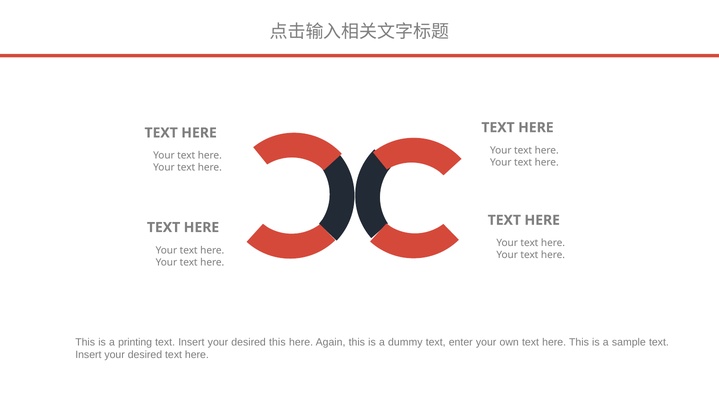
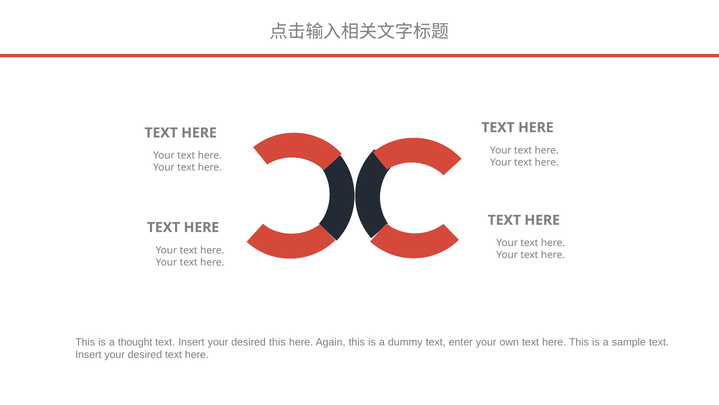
printing: printing -> thought (135, 342)
